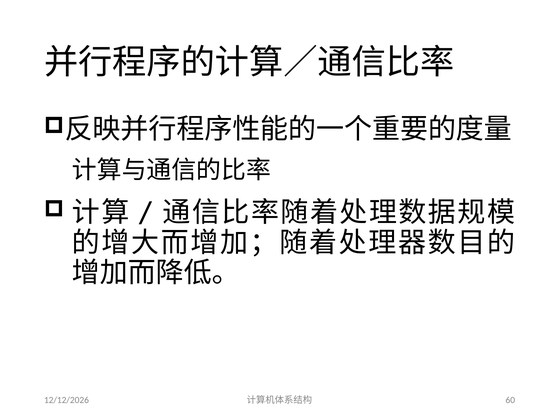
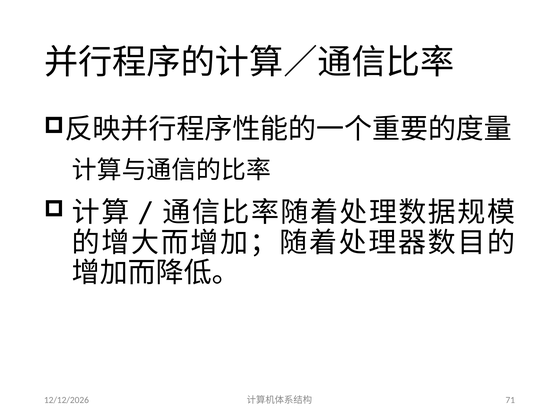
60: 60 -> 71 (510, 400)
